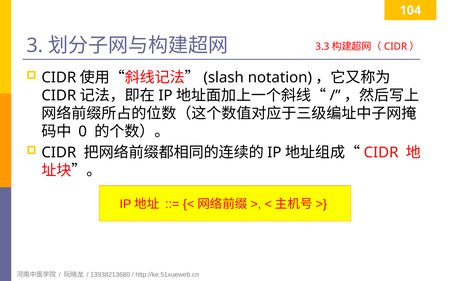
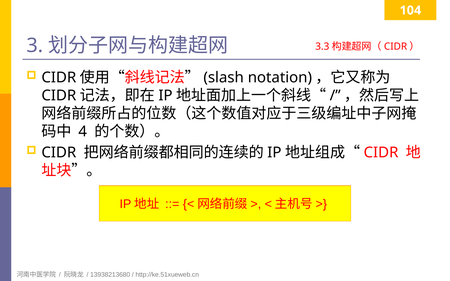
0: 0 -> 4 (83, 132)
